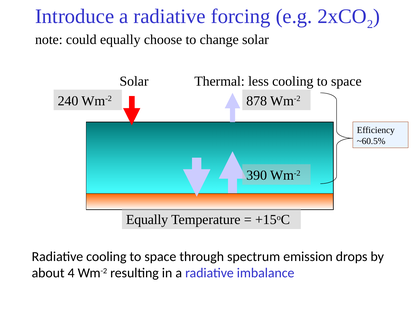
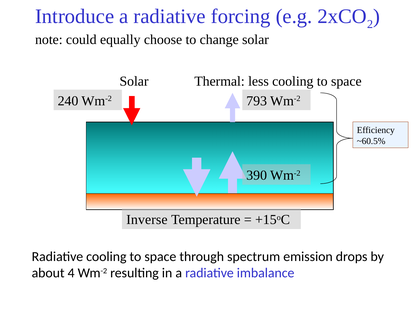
878: 878 -> 793 (257, 101)
Equally: Equally -> Inverse (147, 220)
